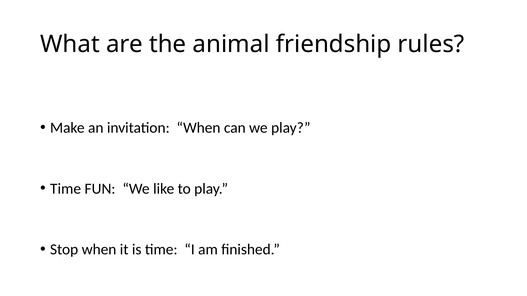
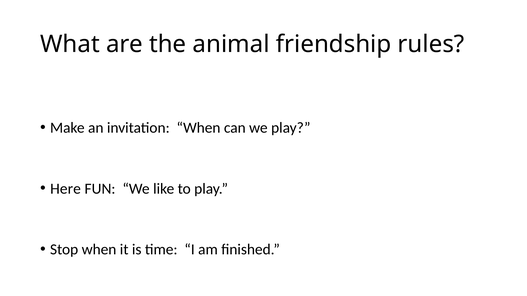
Time: Time -> Here (66, 189)
